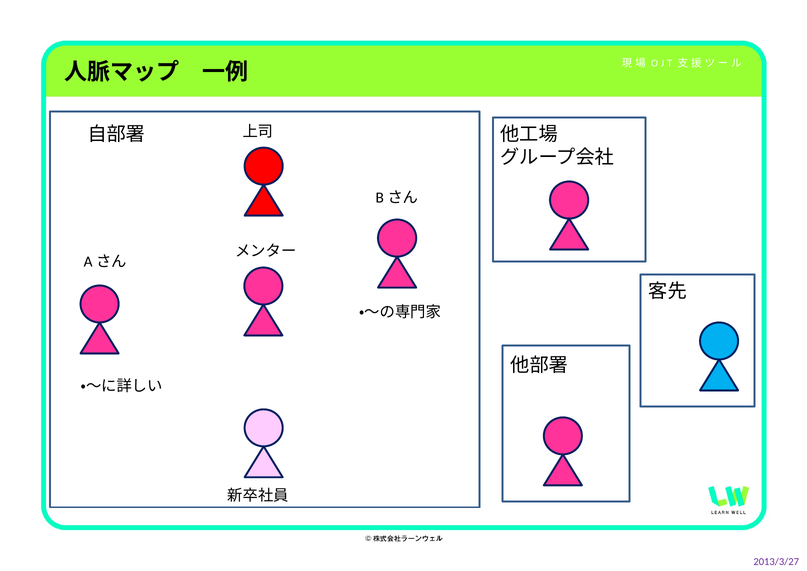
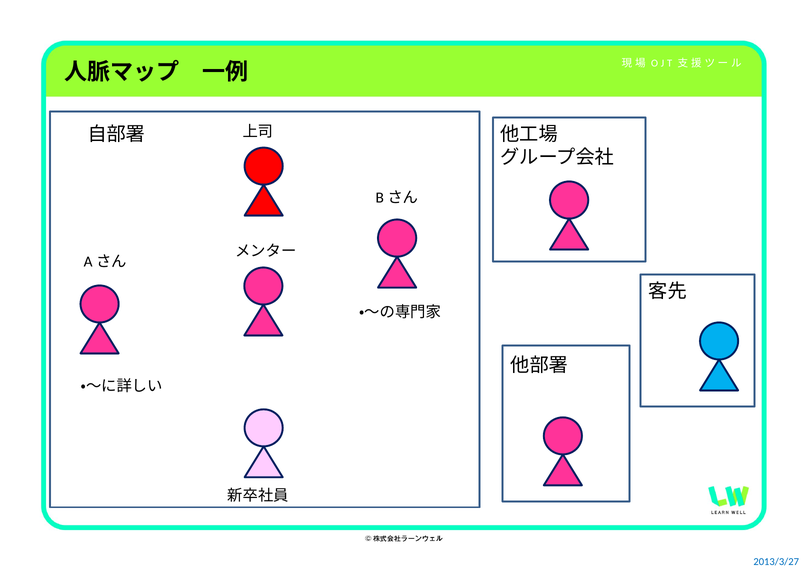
2013/3/27 colour: purple -> blue (776, 562)
